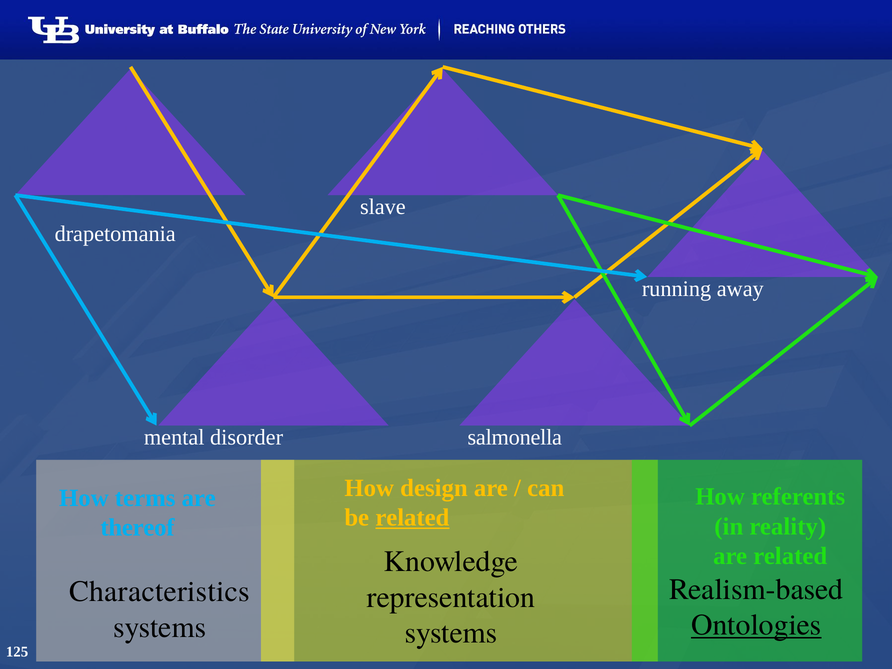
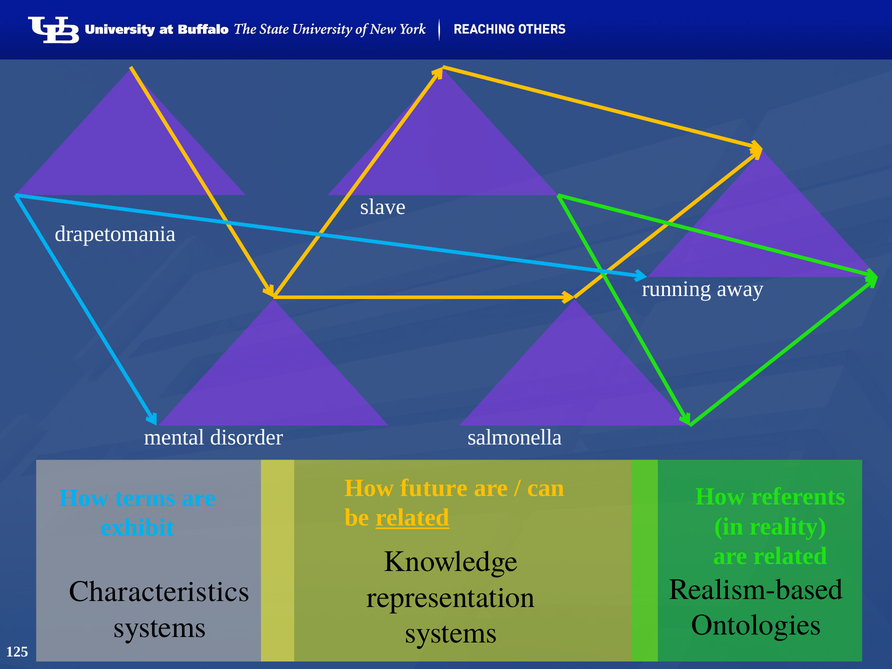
design: design -> future (434, 488)
thereof: thereof -> exhibit (137, 528)
Ontologies underline: present -> none (756, 625)
